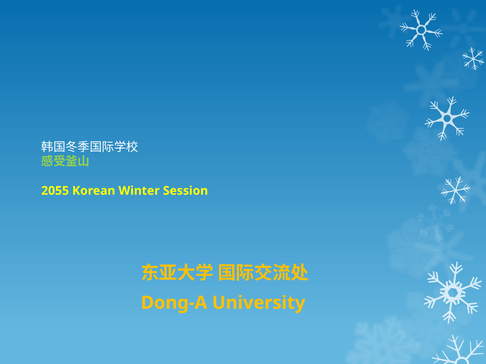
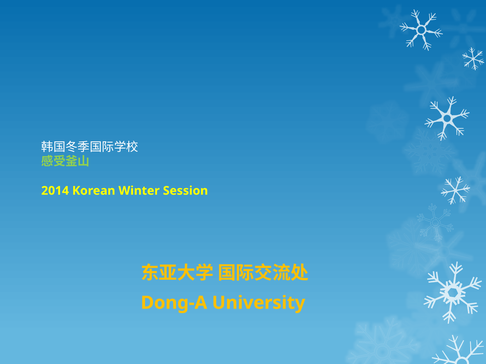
2055: 2055 -> 2014 (55, 191)
